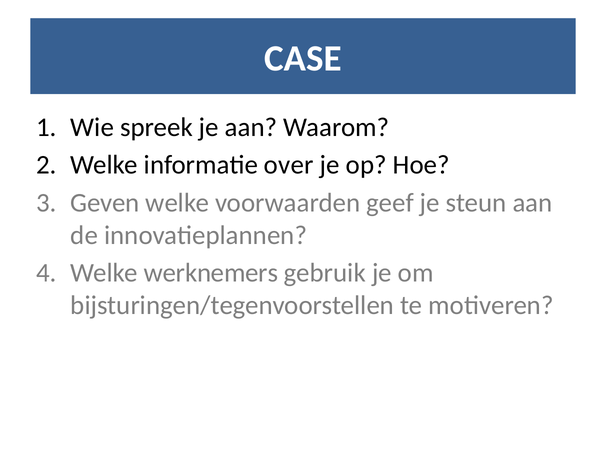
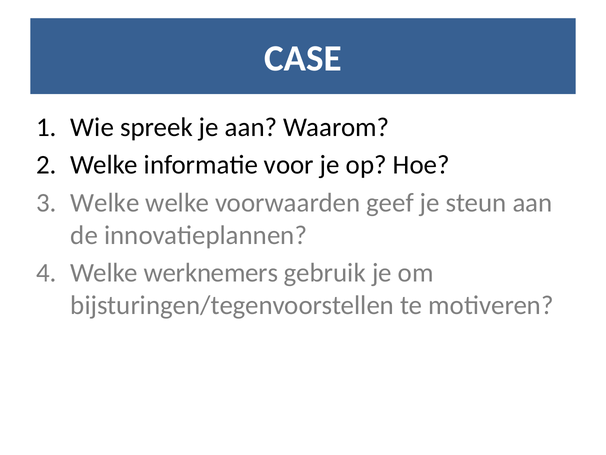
over: over -> voor (289, 165)
Geven: Geven -> Welke (105, 203)
